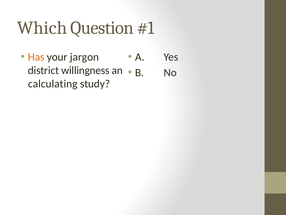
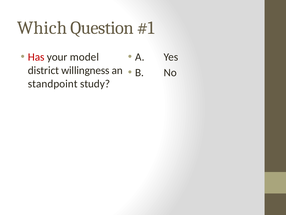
Has colour: orange -> red (36, 57)
jargon: jargon -> model (84, 57)
calculating: calculating -> standpoint (53, 84)
